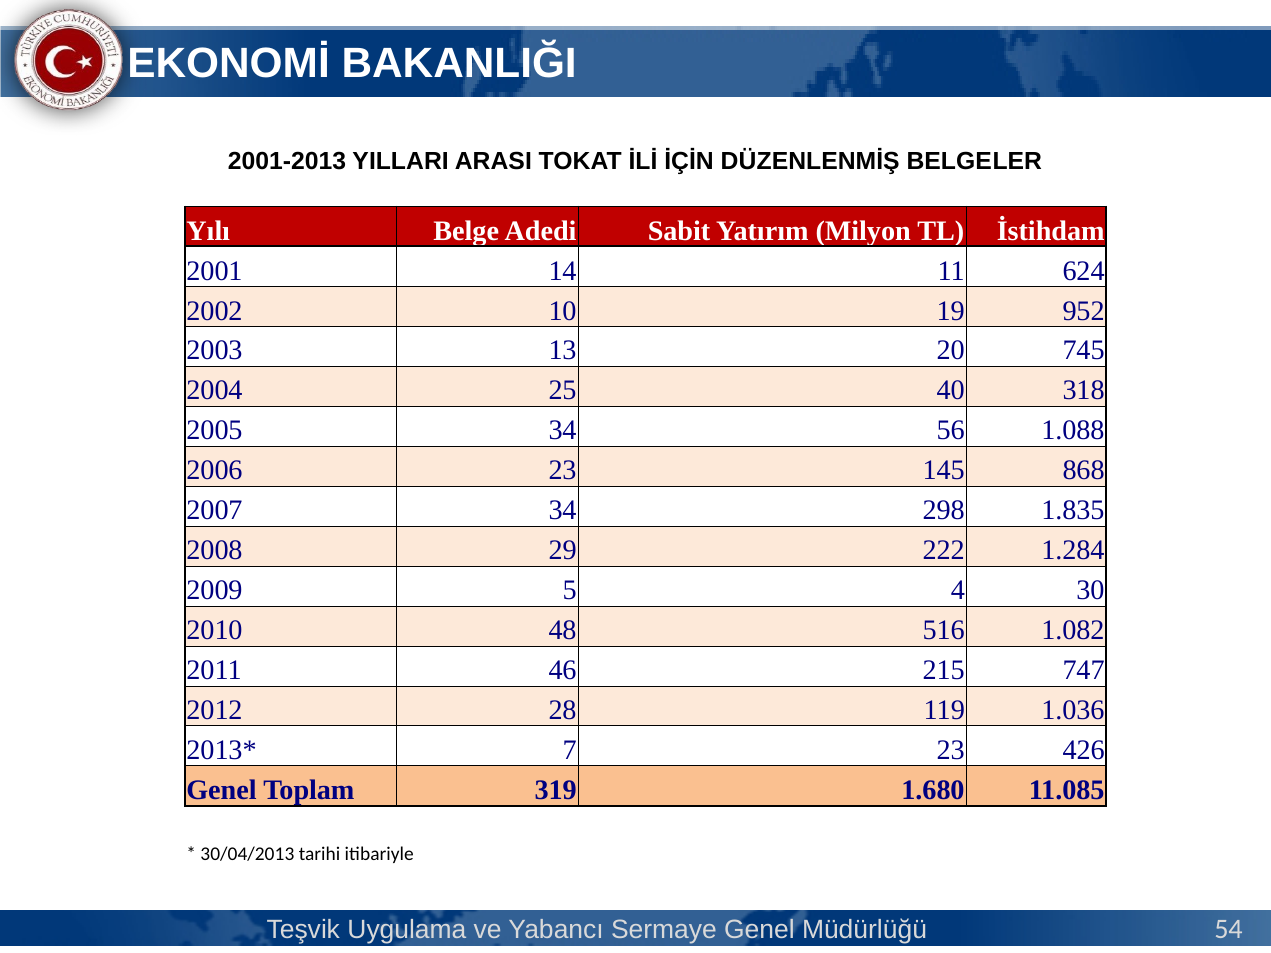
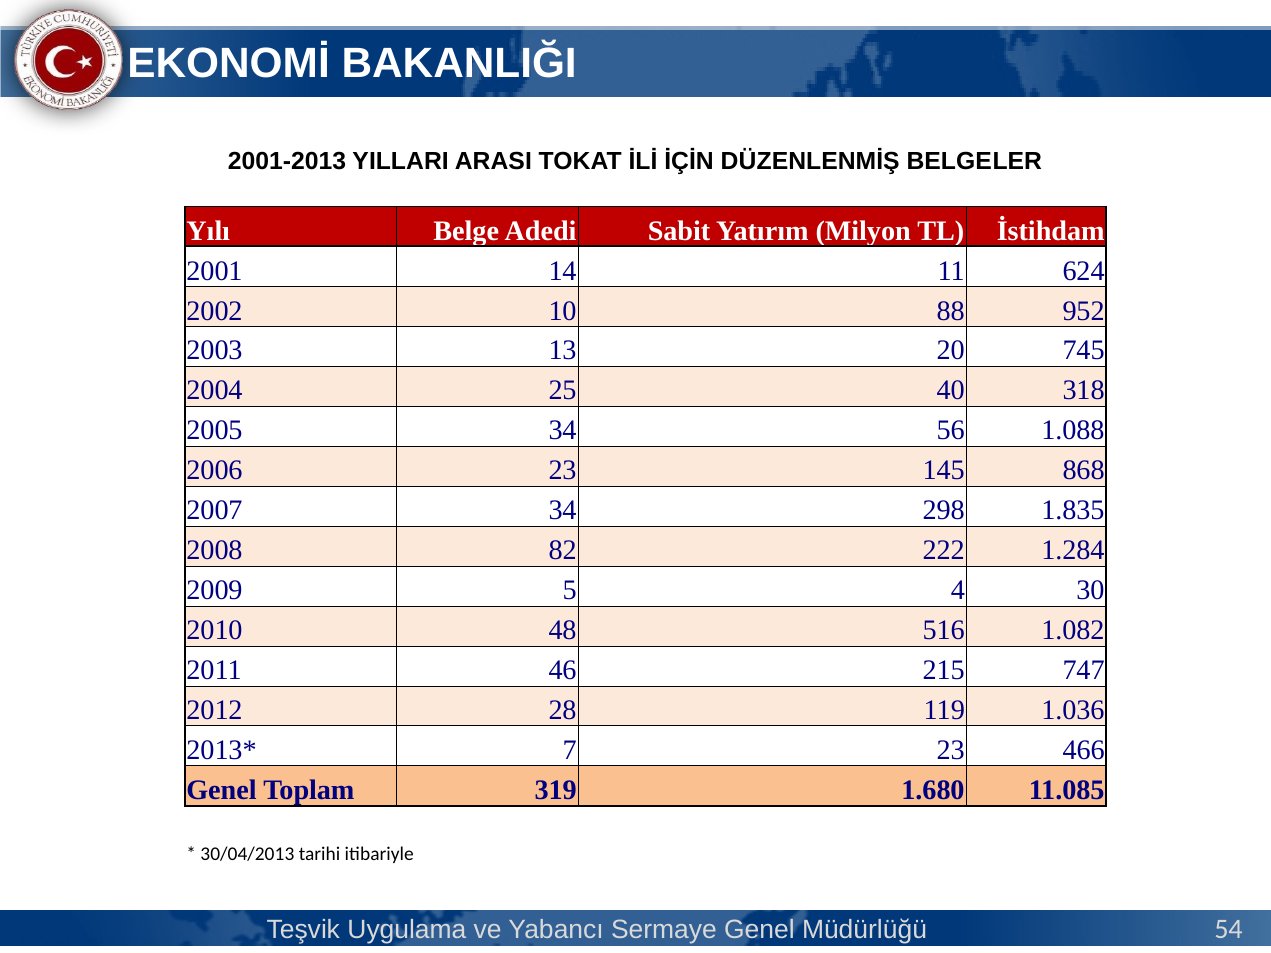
19: 19 -> 88 (951, 311)
29: 29 -> 82 (563, 551)
426: 426 -> 466 (1084, 751)
